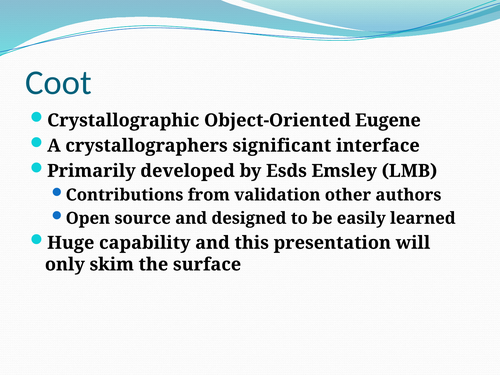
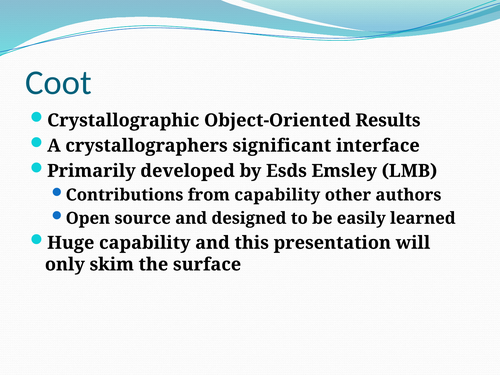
Eugene: Eugene -> Results (388, 120)
from validation: validation -> capability (277, 195)
